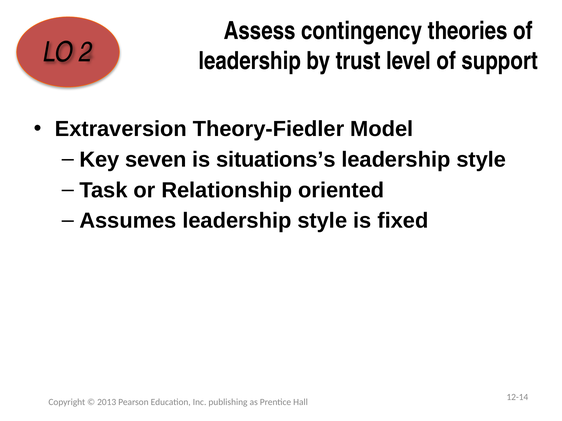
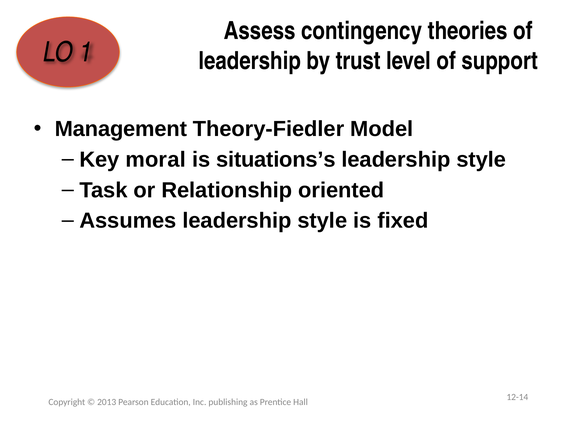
2: 2 -> 1 (86, 52)
Extraversion: Extraversion -> Management (121, 129)
seven: seven -> moral (156, 160)
